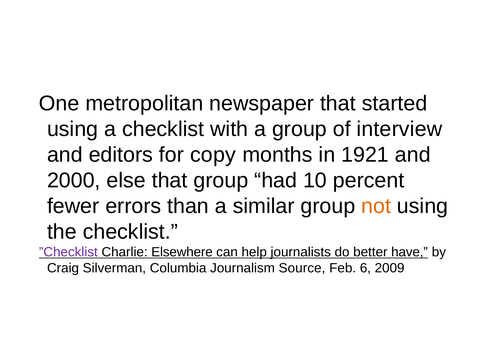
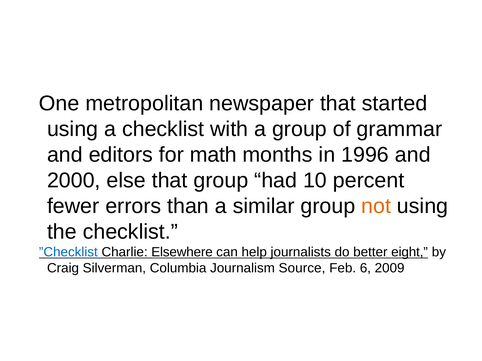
interview: interview -> grammar (399, 129)
copy: copy -> math (213, 155)
1921: 1921 -> 1996 (365, 155)
”Checklist colour: purple -> blue (68, 252)
have: have -> eight (410, 252)
